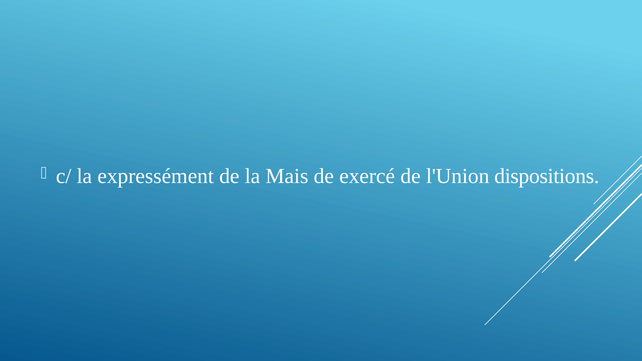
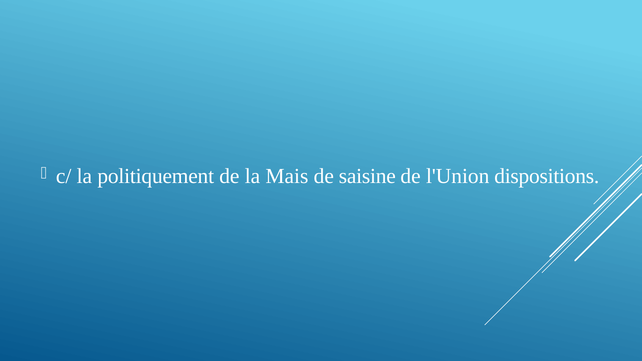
expressément: expressément -> politiquement (156, 176)
exercé: exercé -> saisine (367, 176)
